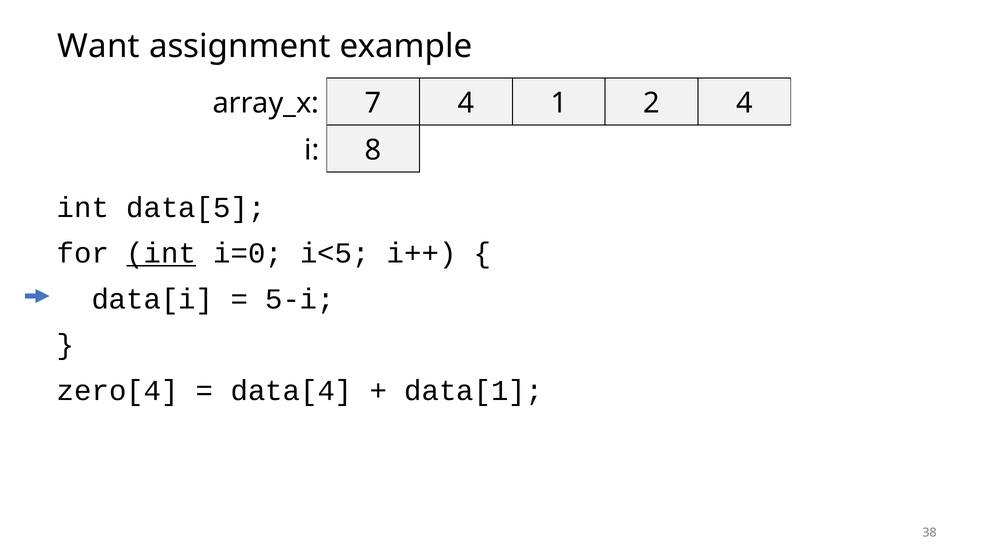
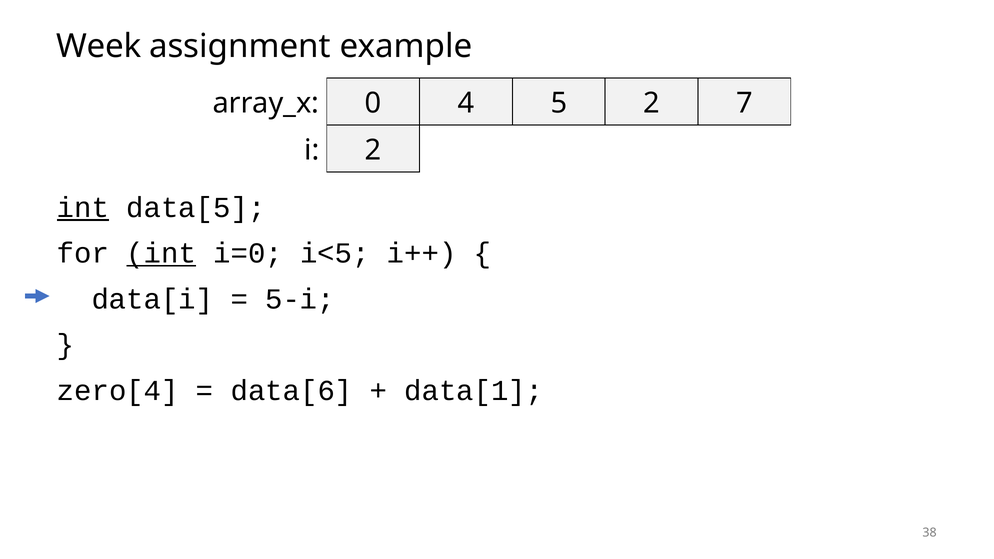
Want: Want -> Week (99, 46)
7: 7 -> 0 (373, 103)
1: 1 -> 5 (559, 103)
2 4: 4 -> 7 (744, 103)
i 8: 8 -> 2 (373, 150)
int underline: none -> present (83, 208)
data[4: data[4 -> data[6 (291, 391)
